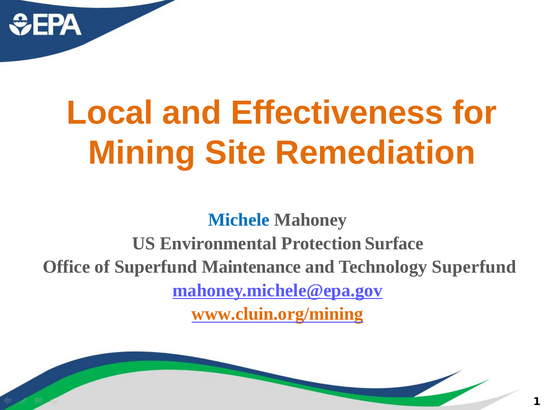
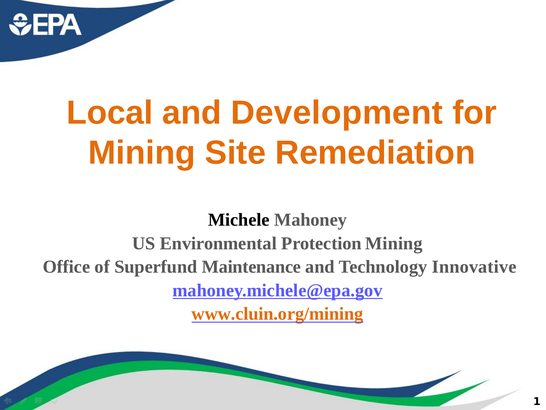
Effectiveness: Effectiveness -> Development (337, 113)
Michele colour: blue -> black (239, 220)
Protection Surface: Surface -> Mining (394, 243)
Technology Superfund: Superfund -> Innovative (474, 267)
